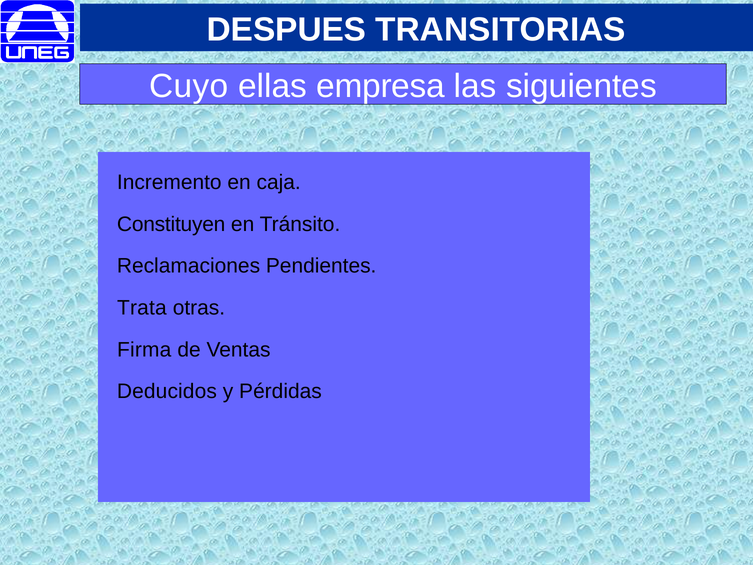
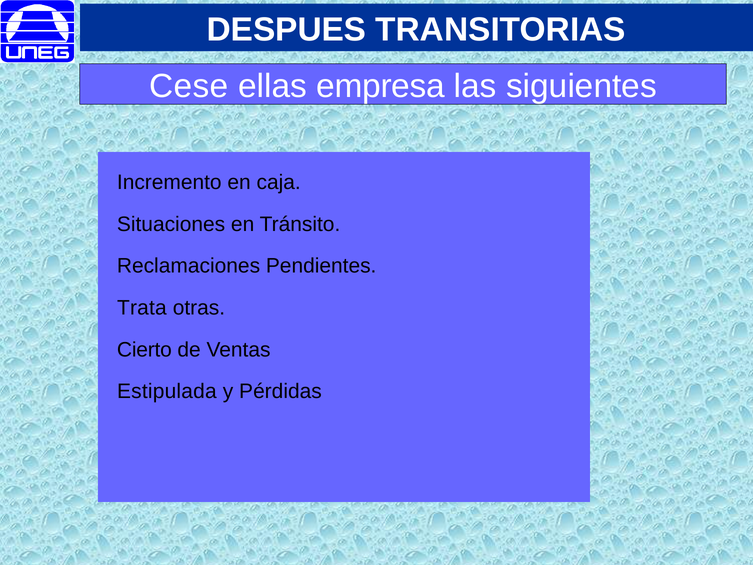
Cuyo: Cuyo -> Cese (189, 86)
Constituyen: Constituyen -> Situaciones (171, 224)
Firma: Firma -> Cierto (144, 350)
Deducidos: Deducidos -> Estipulada (167, 391)
